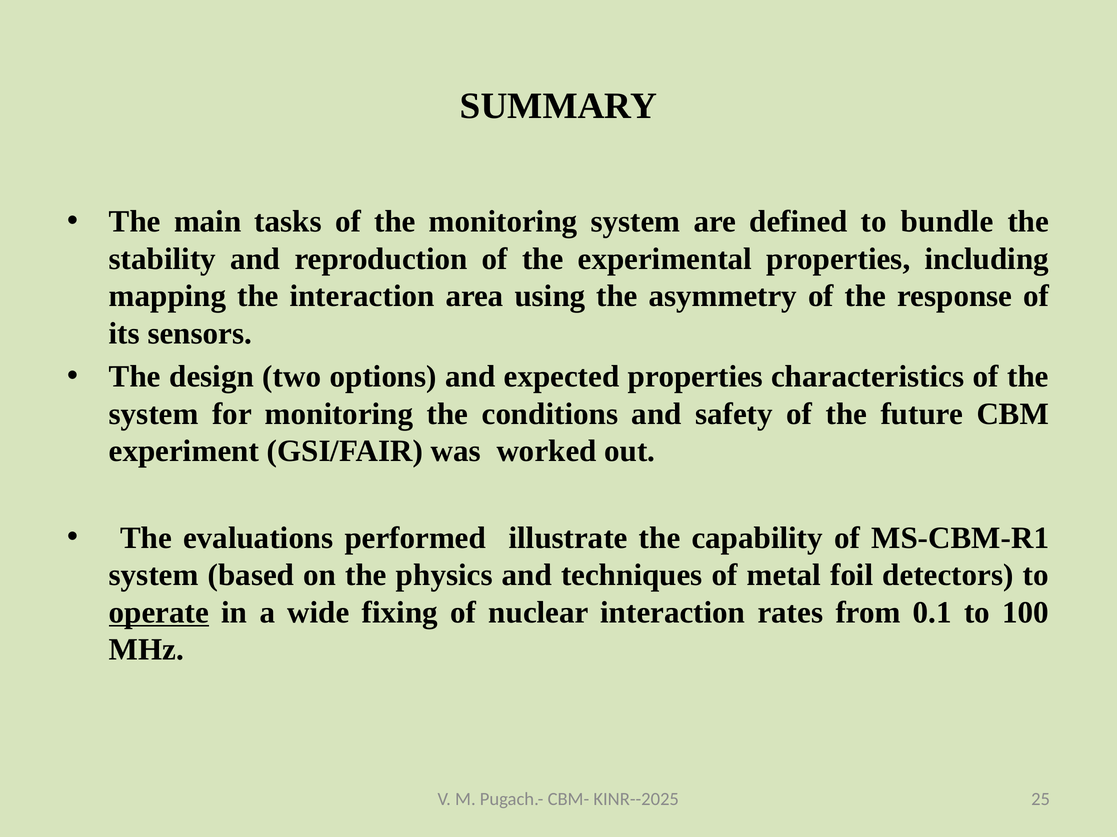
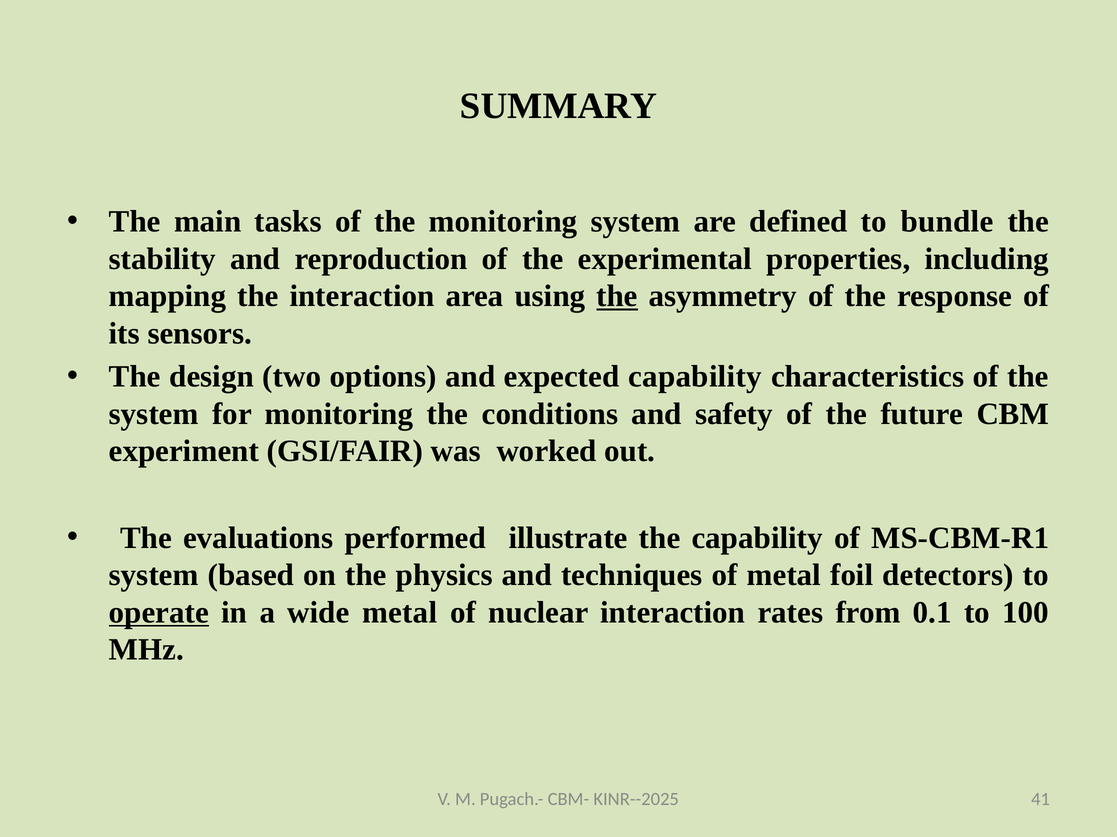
the underline: none -> present (617, 296)
expected properties: properties -> capability (695, 377)
wide fixing: fixing -> metal (400, 613)
25: 25 -> 41 (1041, 800)
